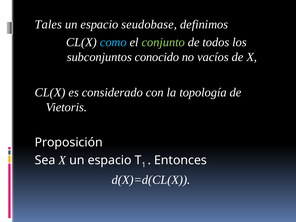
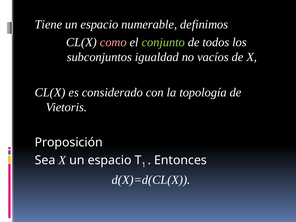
Tales: Tales -> Tiene (48, 25)
seudobase: seudobase -> numerable (149, 25)
como colour: light blue -> pink (113, 42)
conocido: conocido -> igualdad (157, 57)
